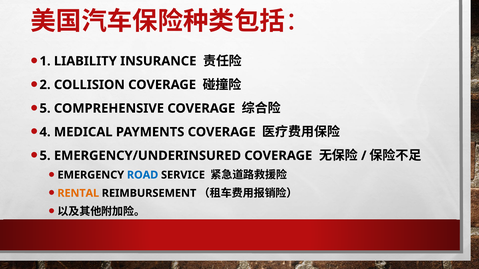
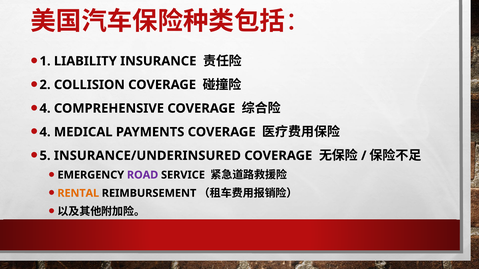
5: 5 -> 4 (45, 109)
EMERGENCY/UNDERINSURED: EMERGENCY/UNDERINSURED -> INSURANCE/UNDERINSURED (147, 156)
ROAD colour: blue -> purple (143, 175)
